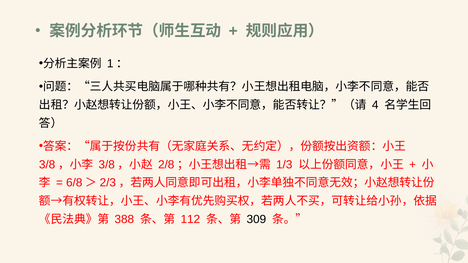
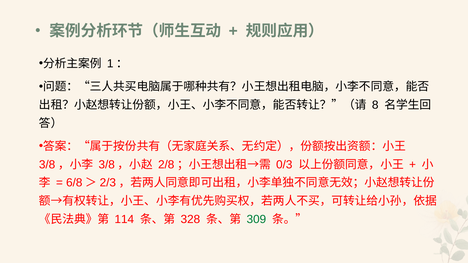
4: 4 -> 8 (375, 105)
1/3: 1/3 -> 0/3 (284, 165)
388: 388 -> 114 (124, 219)
112: 112 -> 328 (190, 219)
309 colour: black -> green (256, 219)
